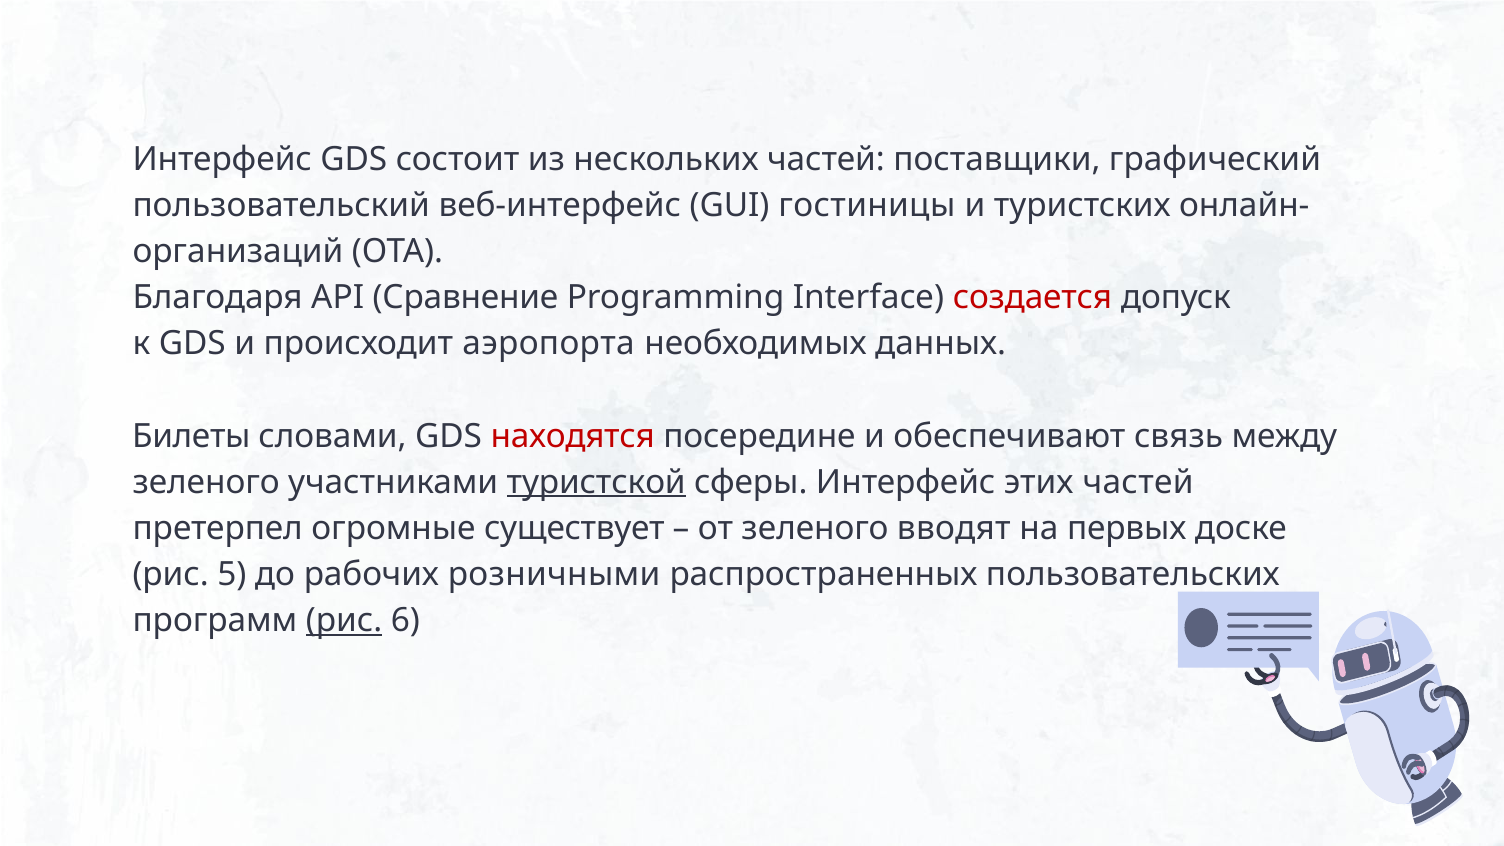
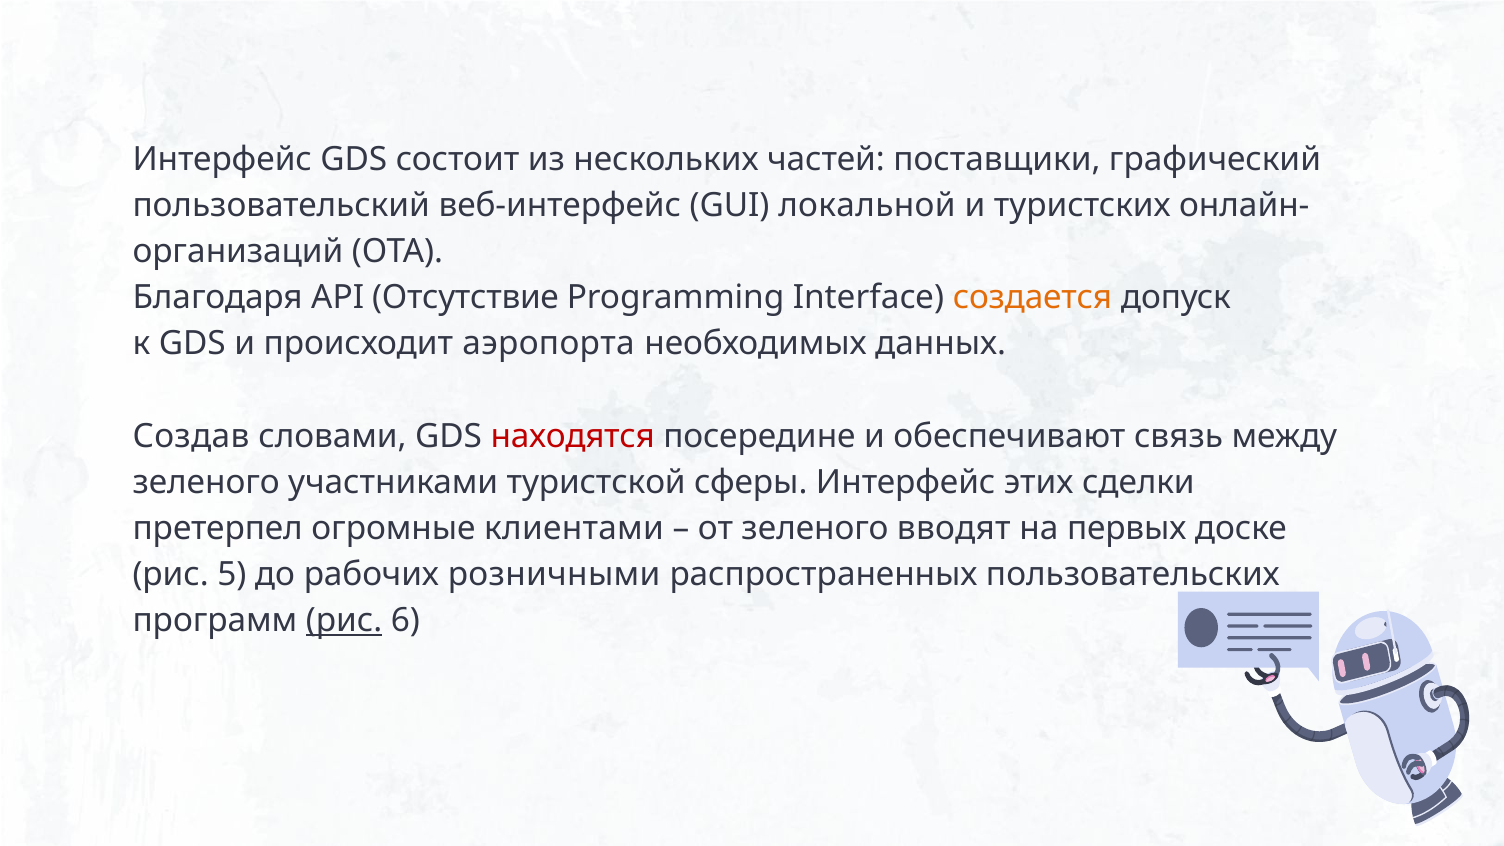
гостиницы: гостиницы -> локальной (867, 206)
Сравнение: Сравнение -> Отсутствие (466, 298)
создается colour: red -> orange (1032, 298)
Билеты: Билеты -> Создав (191, 436)
туристской underline: present -> none (596, 482)
этих частей: частей -> сделки (1138, 482)
существует: существует -> клиентами (574, 528)
